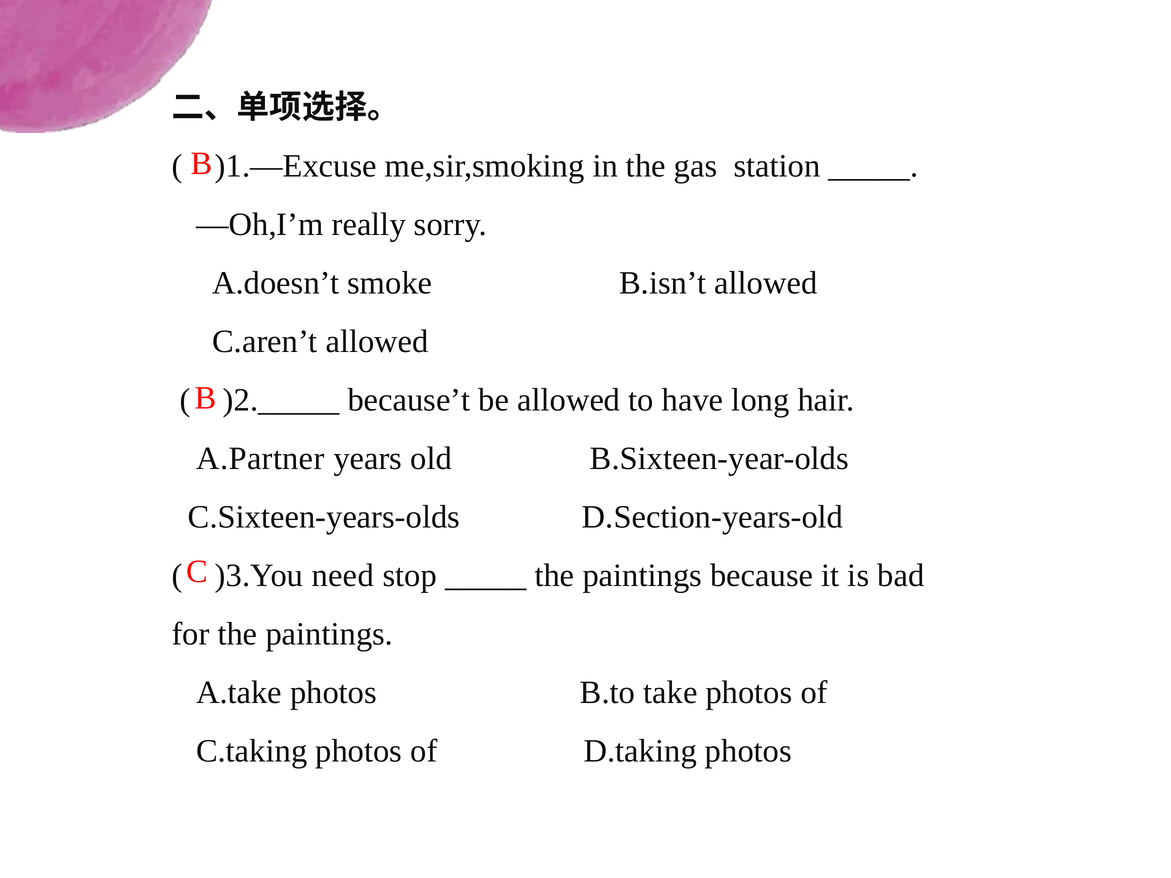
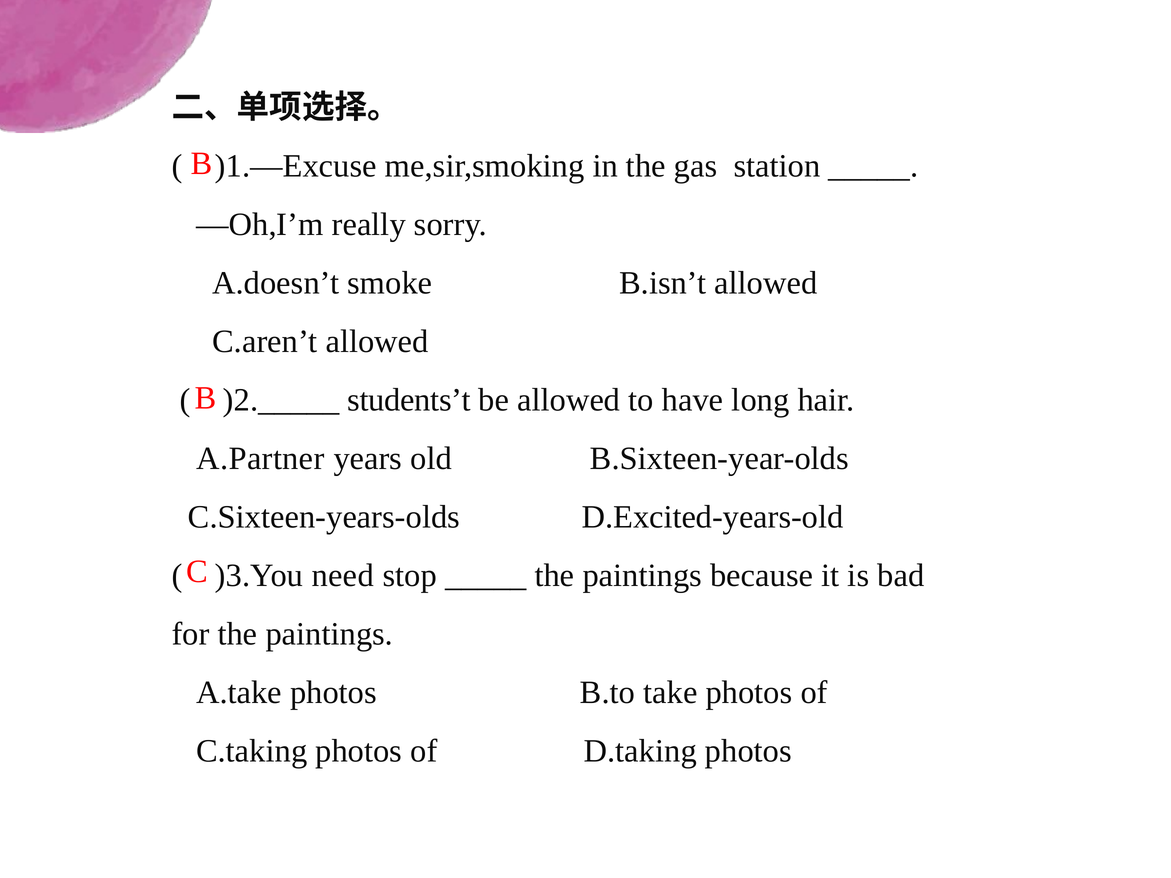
because’t: because’t -> students’t (409, 400)
D.Section-years-old: D.Section-years-old -> D.Excited-years-old (713, 517)
